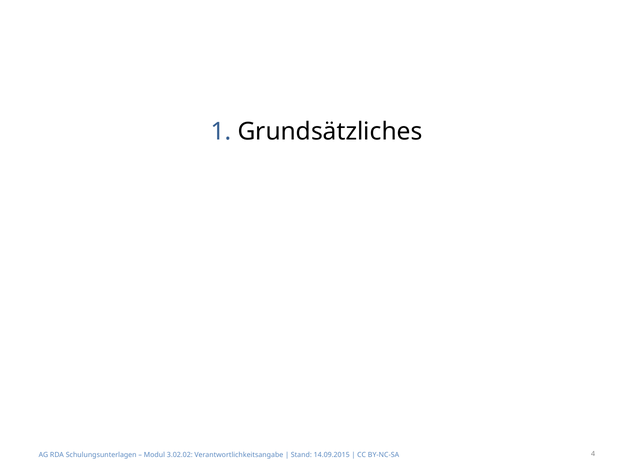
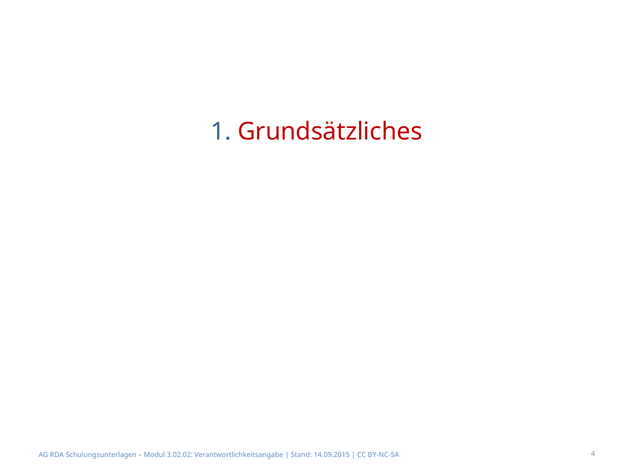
Grundsätzliches colour: black -> red (330, 132)
